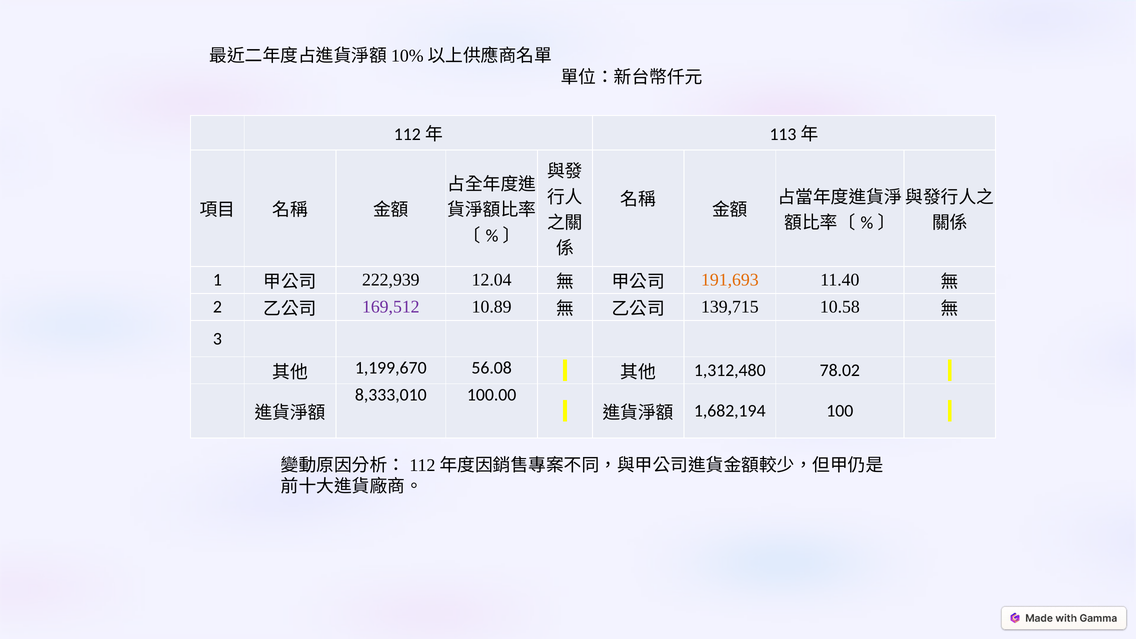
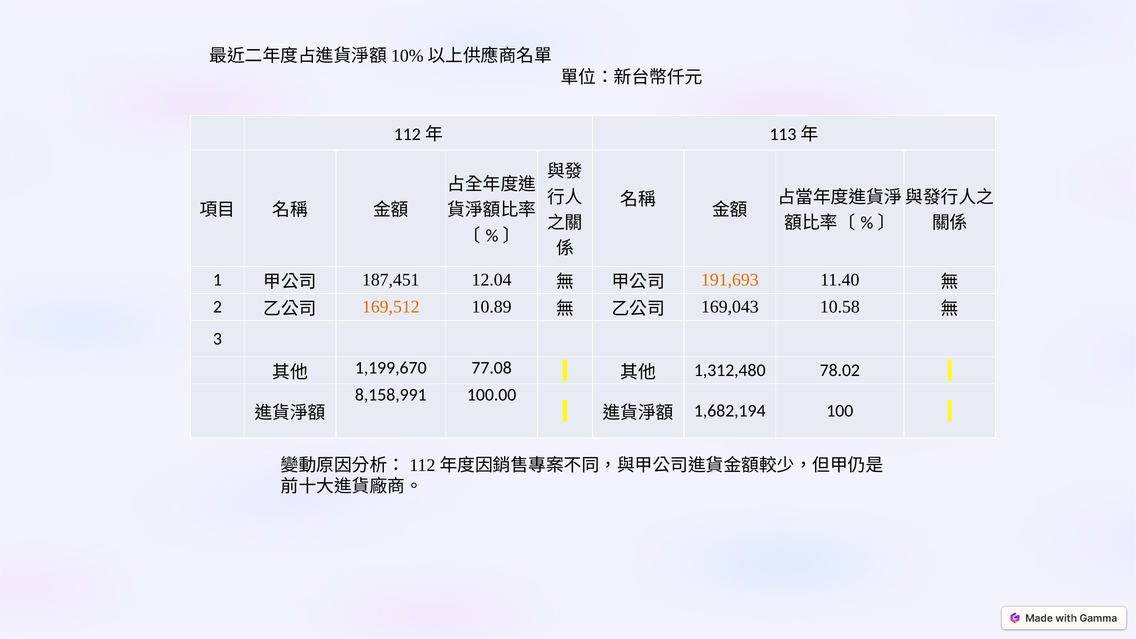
222,939: 222,939 -> 187,451 (391, 280)
169,512 colour: purple -> orange (391, 307)
139,715: 139,715 -> 169,043 (730, 307)
56.08: 56.08 -> 77.08 (492, 368)
8,333,010: 8,333,010 -> 8,158,991 (391, 395)
